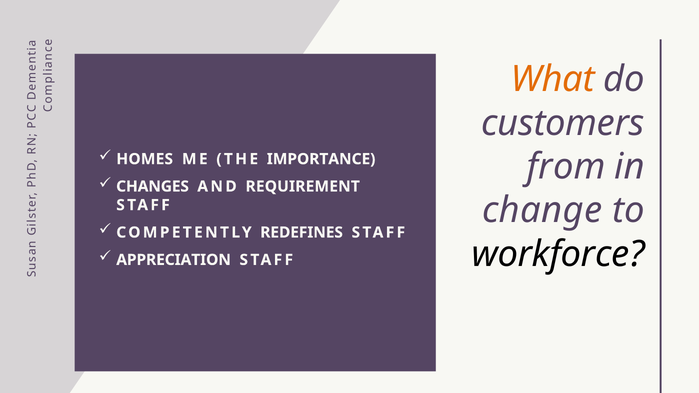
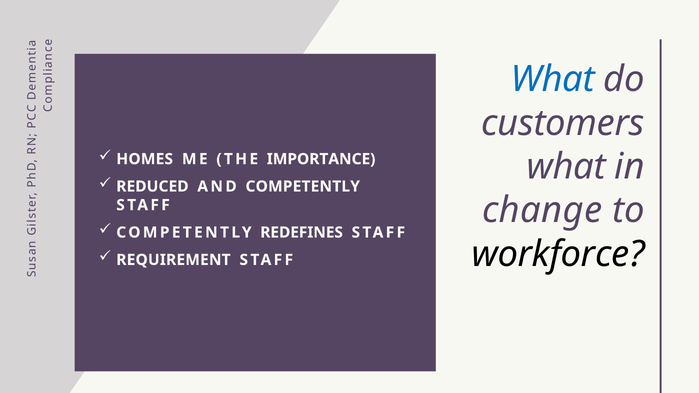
What colour: orange -> blue (553, 79)
from: from -> what (566, 167)
CHANGES: CHANGES -> REDUCED (152, 187)
AND REQUIREMENT: REQUIREMENT -> COMPETENTLY (303, 187)
APPRECIATION: APPRECIATION -> REQUIREMENT (173, 260)
